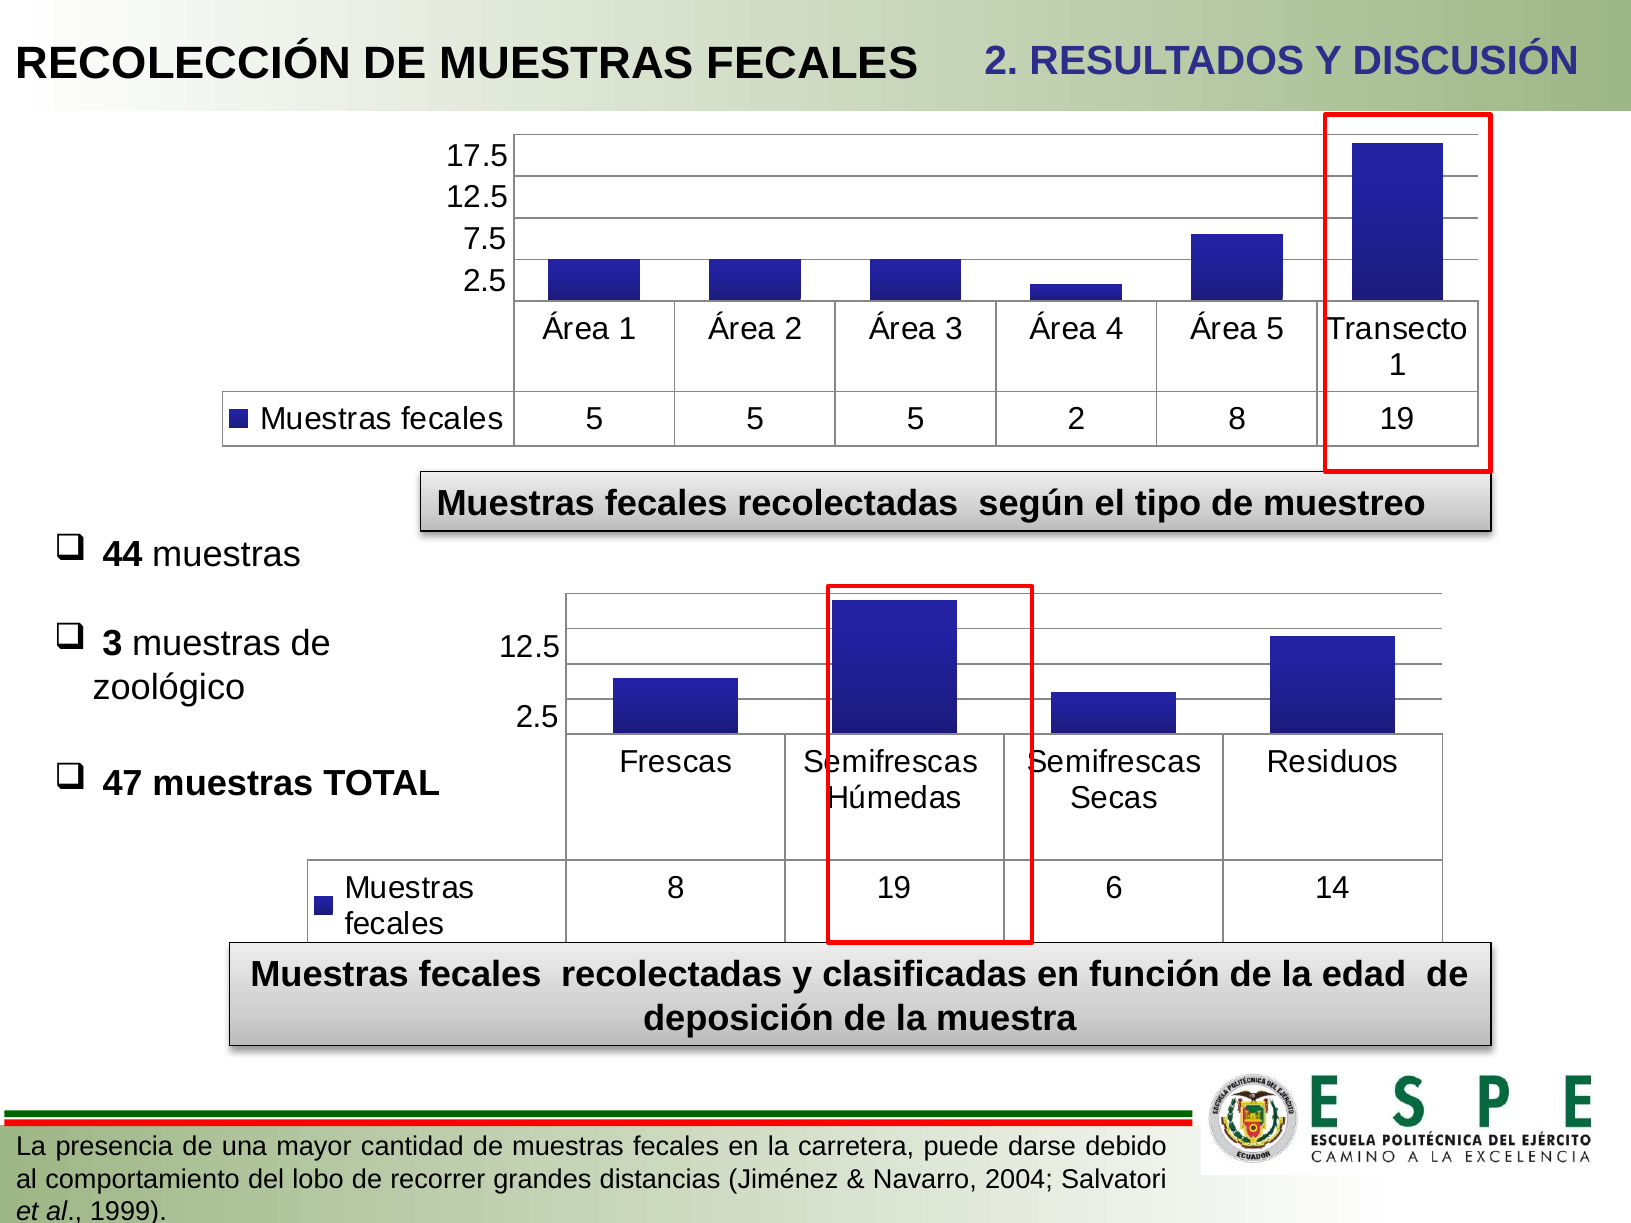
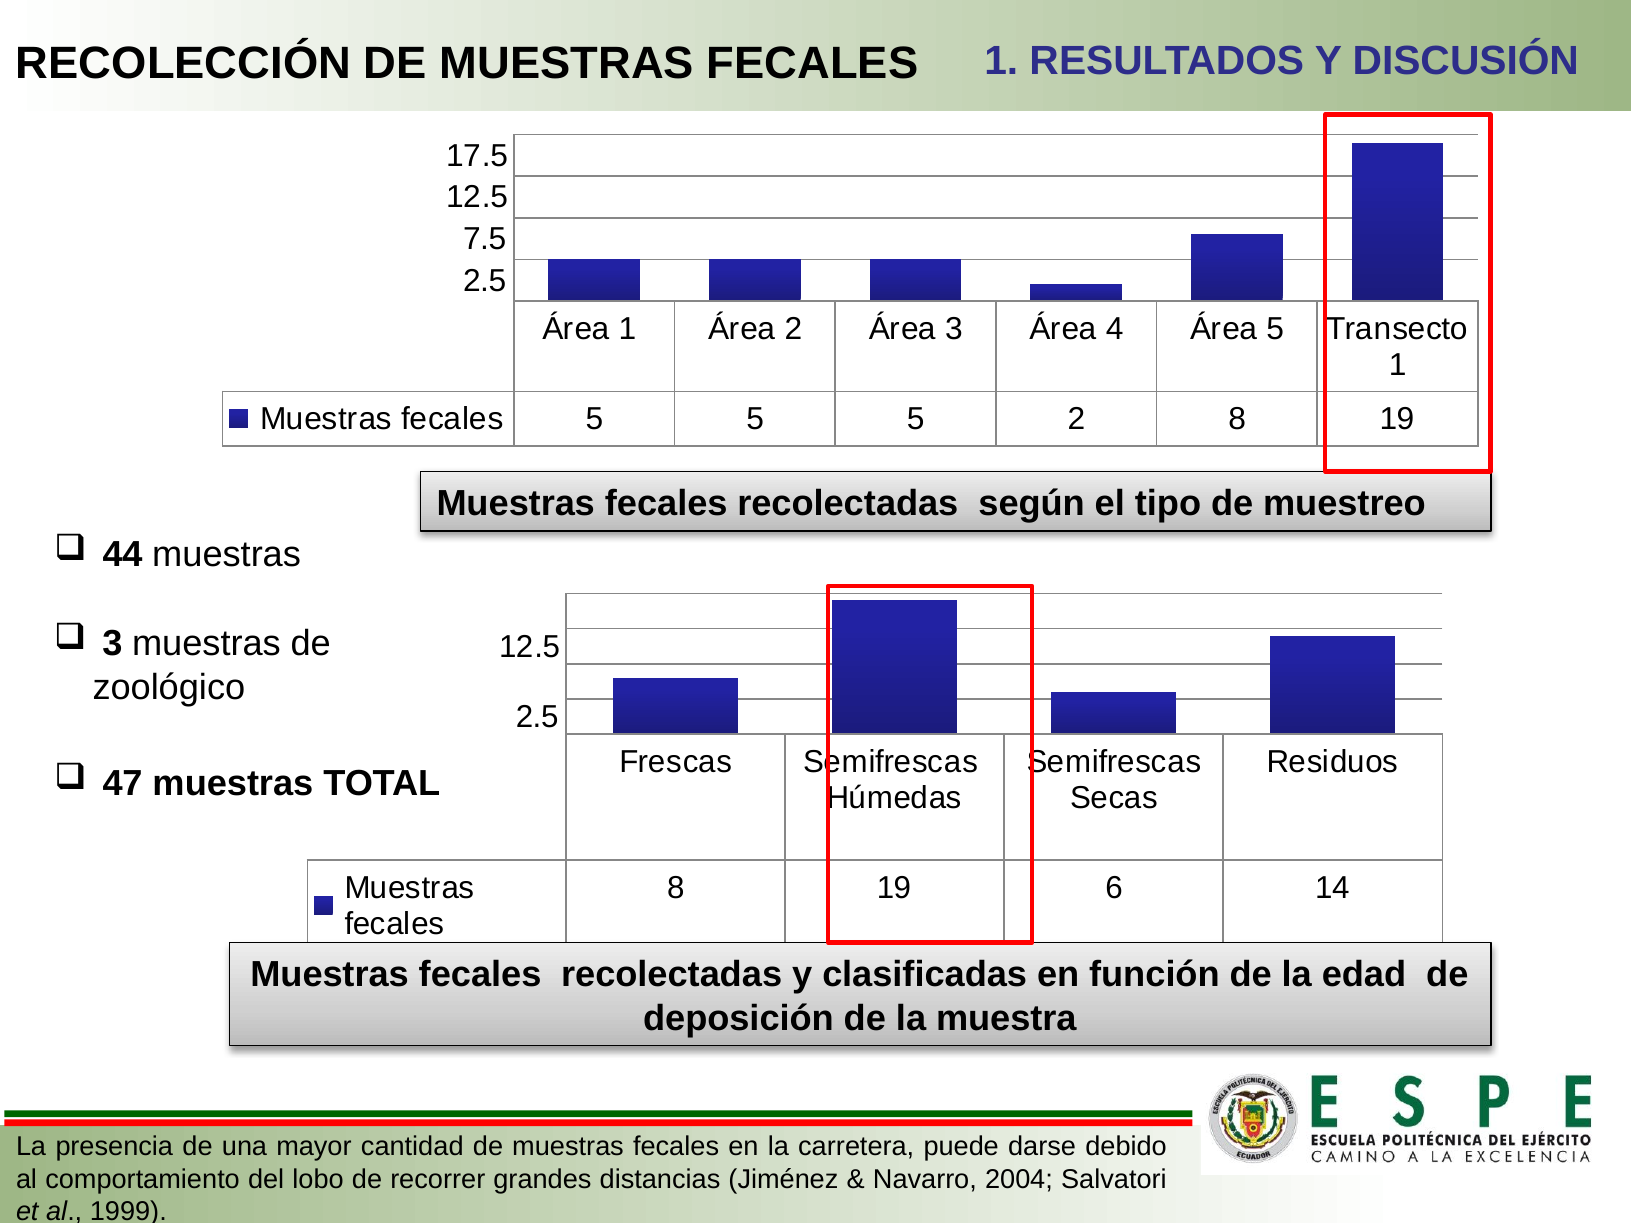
FECALES 2: 2 -> 1 (1001, 61)
